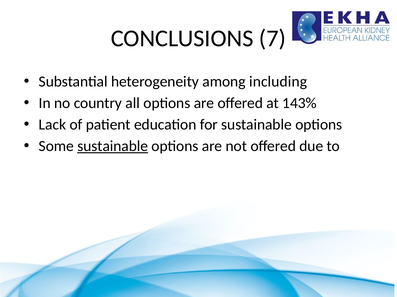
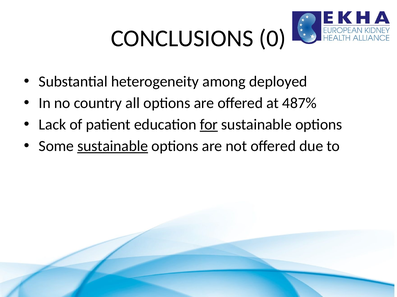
7: 7 -> 0 (272, 38)
including: including -> deployed (278, 82)
143%: 143% -> 487% (299, 103)
for underline: none -> present (209, 125)
